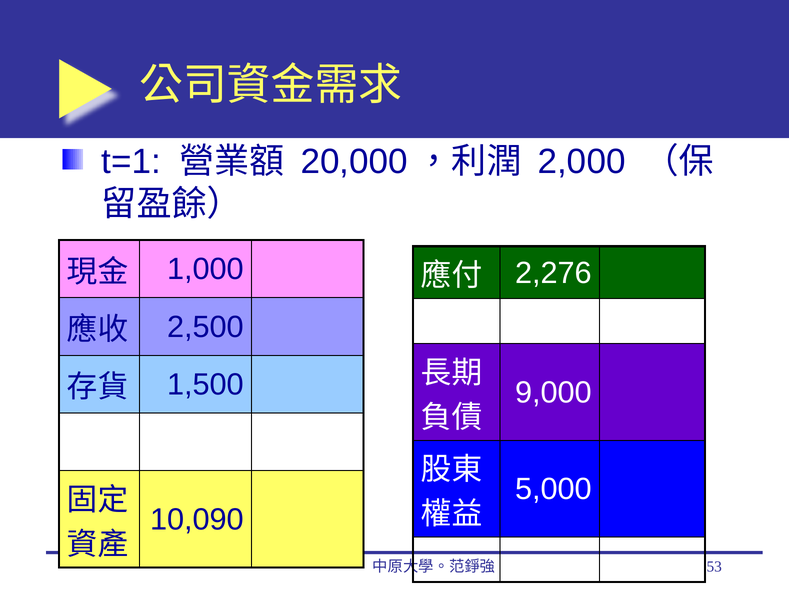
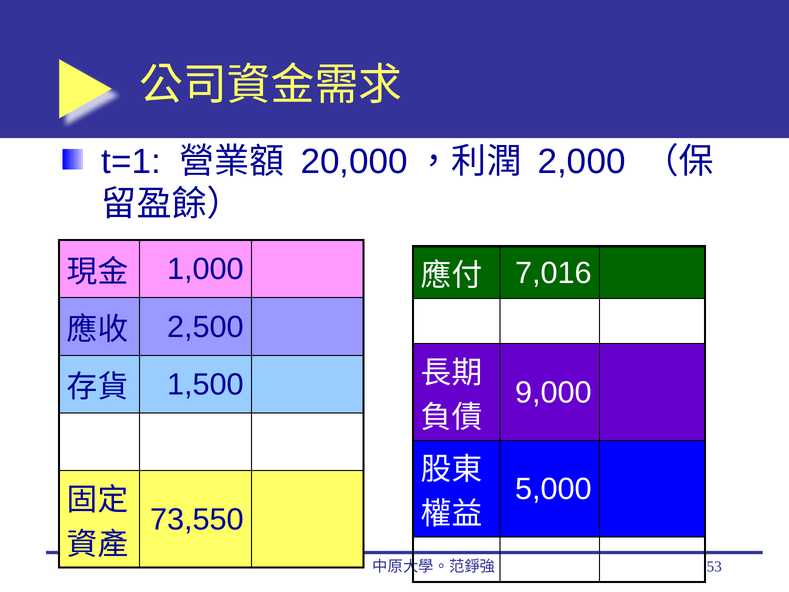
2,276: 2,276 -> 7,016 (553, 273)
10,090: 10,090 -> 73,550 (197, 519)
